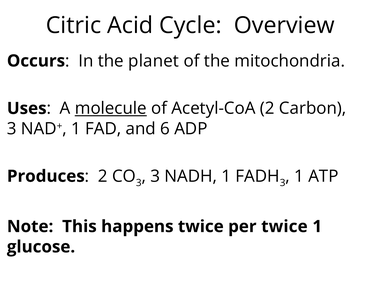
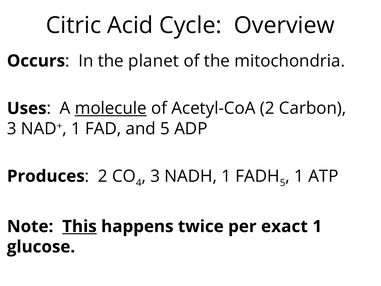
and 6: 6 -> 5 (165, 129)
3: 3 -> 4 (139, 183)
3: 3 -> 5 (283, 183)
This underline: none -> present (79, 226)
per twice: twice -> exact (284, 226)
